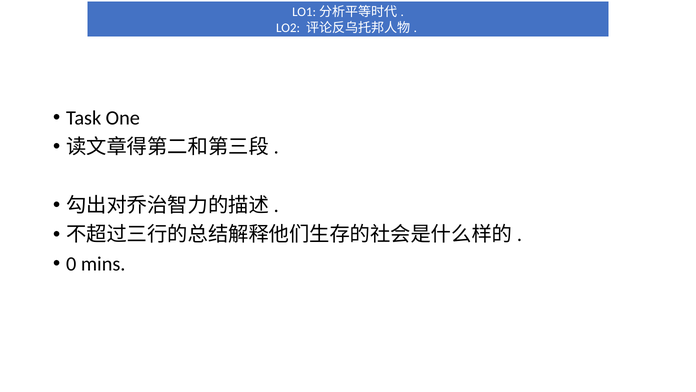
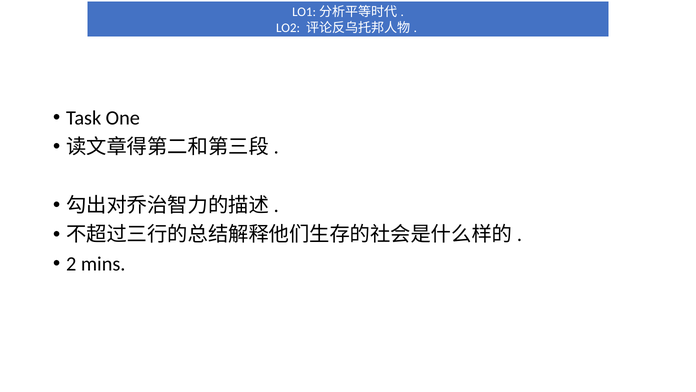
0: 0 -> 2 (71, 264)
